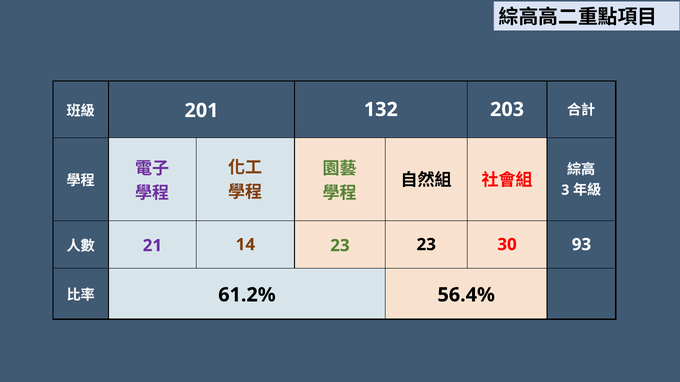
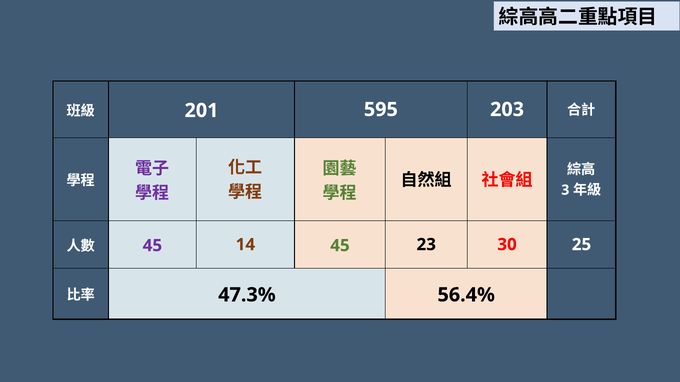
132: 132 -> 595 (381, 110)
21: 21 -> 45 (152, 246)
14 23: 23 -> 45 (340, 246)
93: 93 -> 25 (581, 245)
61.2%: 61.2% -> 47.3% (247, 295)
